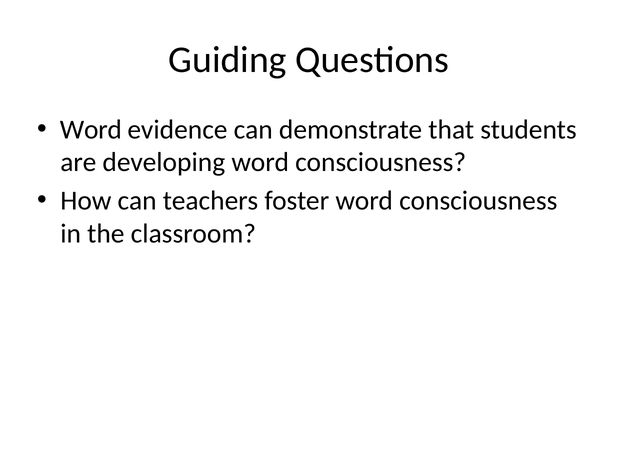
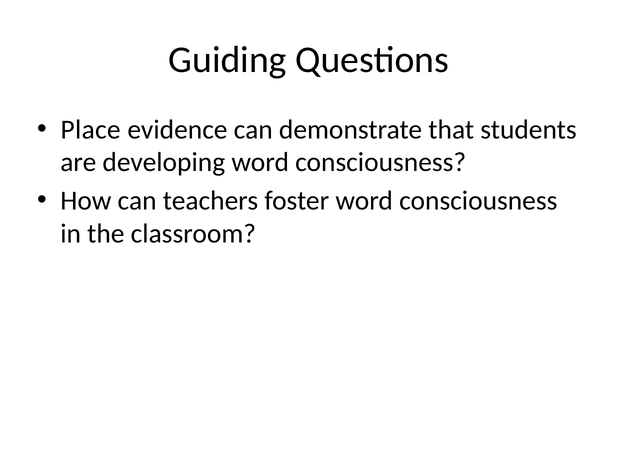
Word: Word -> Place (91, 130)
